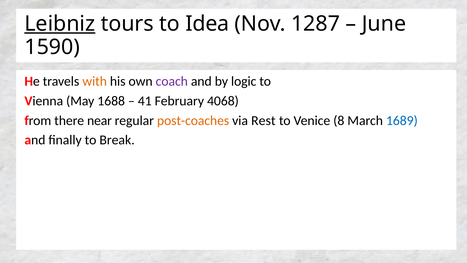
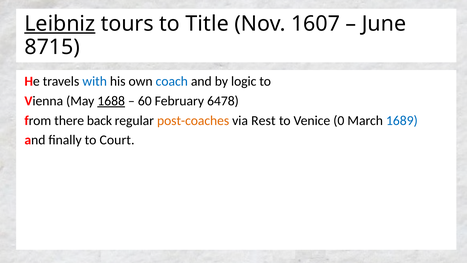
Idea: Idea -> Title (207, 24)
1287: 1287 -> 1607 (316, 24)
1590: 1590 -> 8715 (52, 47)
with colour: orange -> blue (95, 81)
coach colour: purple -> blue (172, 81)
1688 underline: none -> present (111, 101)
41: 41 -> 60 (145, 101)
4068: 4068 -> 6478 (223, 101)
near: near -> back (99, 120)
8: 8 -> 0 (339, 120)
Break: Break -> Court (117, 140)
